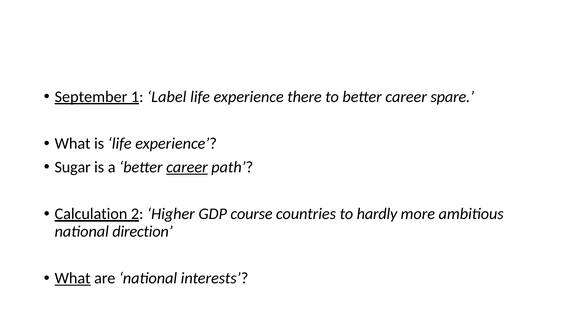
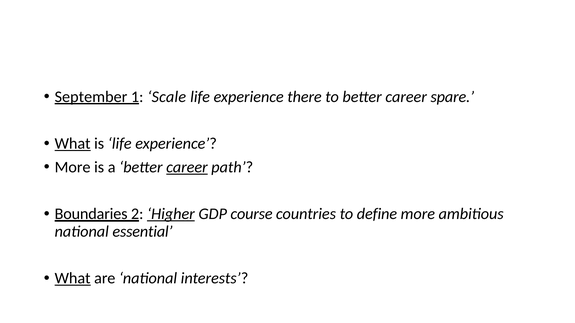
Label: Label -> Scale (167, 97)
What underline: none -> present (73, 144)
Sugar: Sugar -> More (73, 167)
Calculation: Calculation -> Boundaries (91, 214)
Higher underline: none -> present (171, 214)
hardly: hardly -> define (377, 214)
direction: direction -> essential (143, 232)
